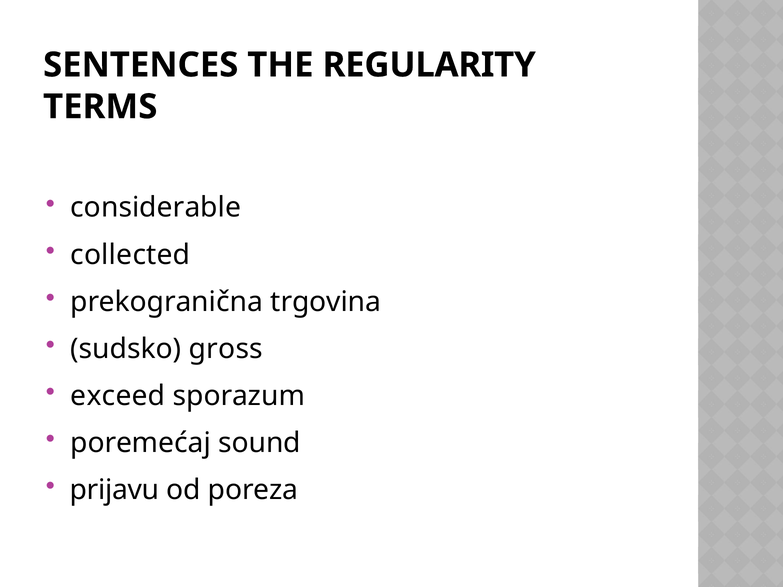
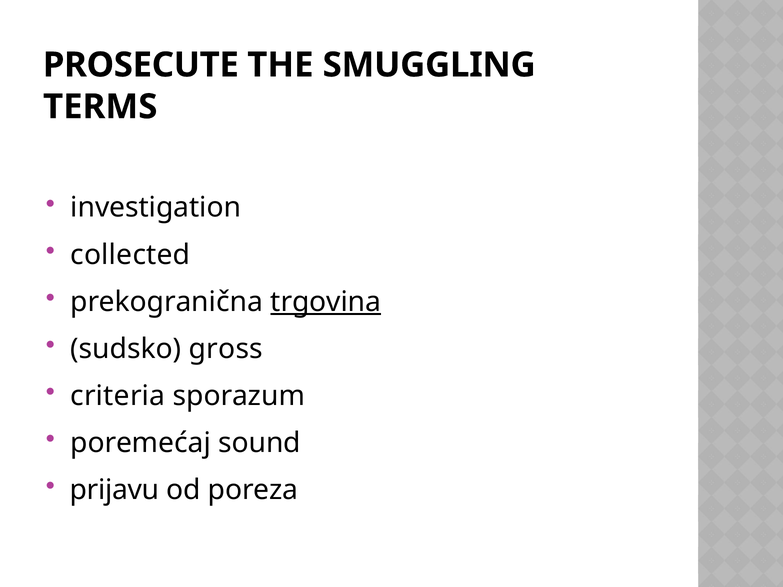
SENTENCES: SENTENCES -> PROSECUTE (141, 65)
REGULARITY: REGULARITY -> SMUGGLING (429, 65)
considerable: considerable -> investigation (156, 208)
trgovina underline: none -> present (326, 302)
exceed: exceed -> criteria (118, 396)
